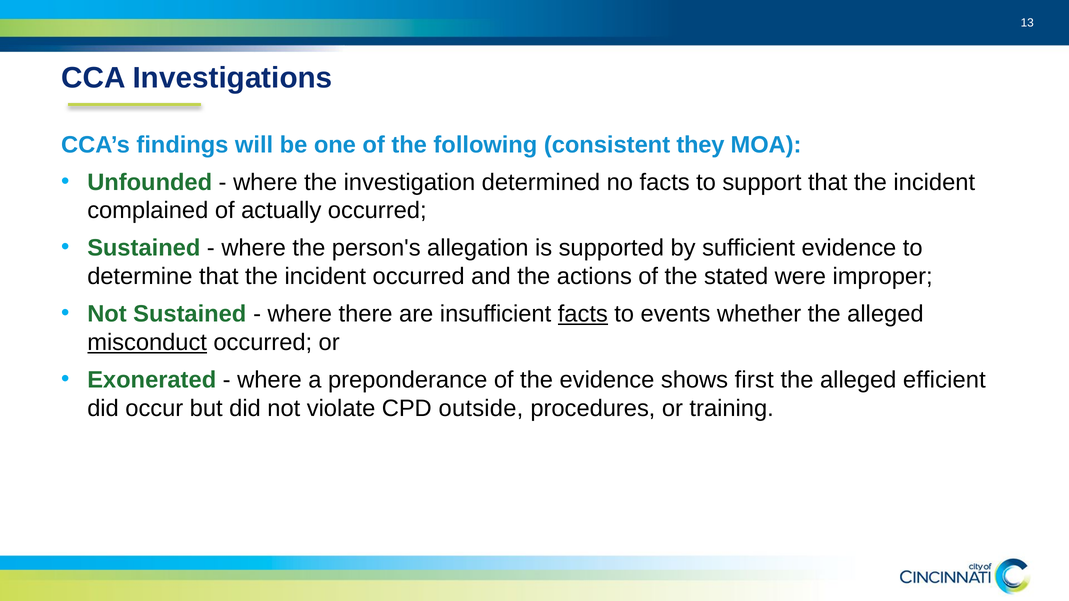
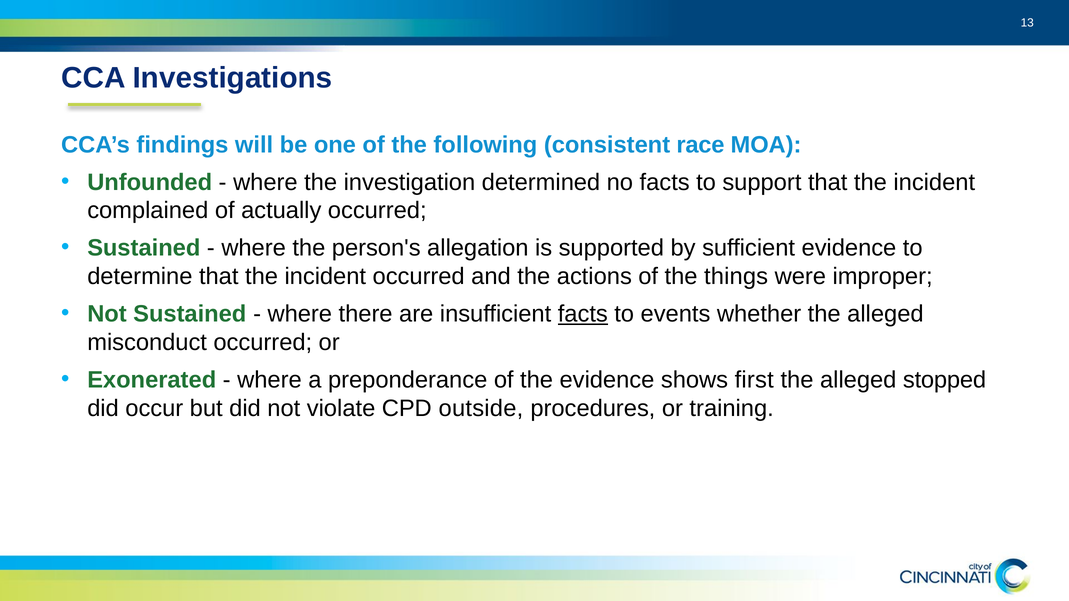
they: they -> race (700, 145)
stated: stated -> things (736, 277)
misconduct underline: present -> none (147, 343)
efficient: efficient -> stopped (945, 380)
